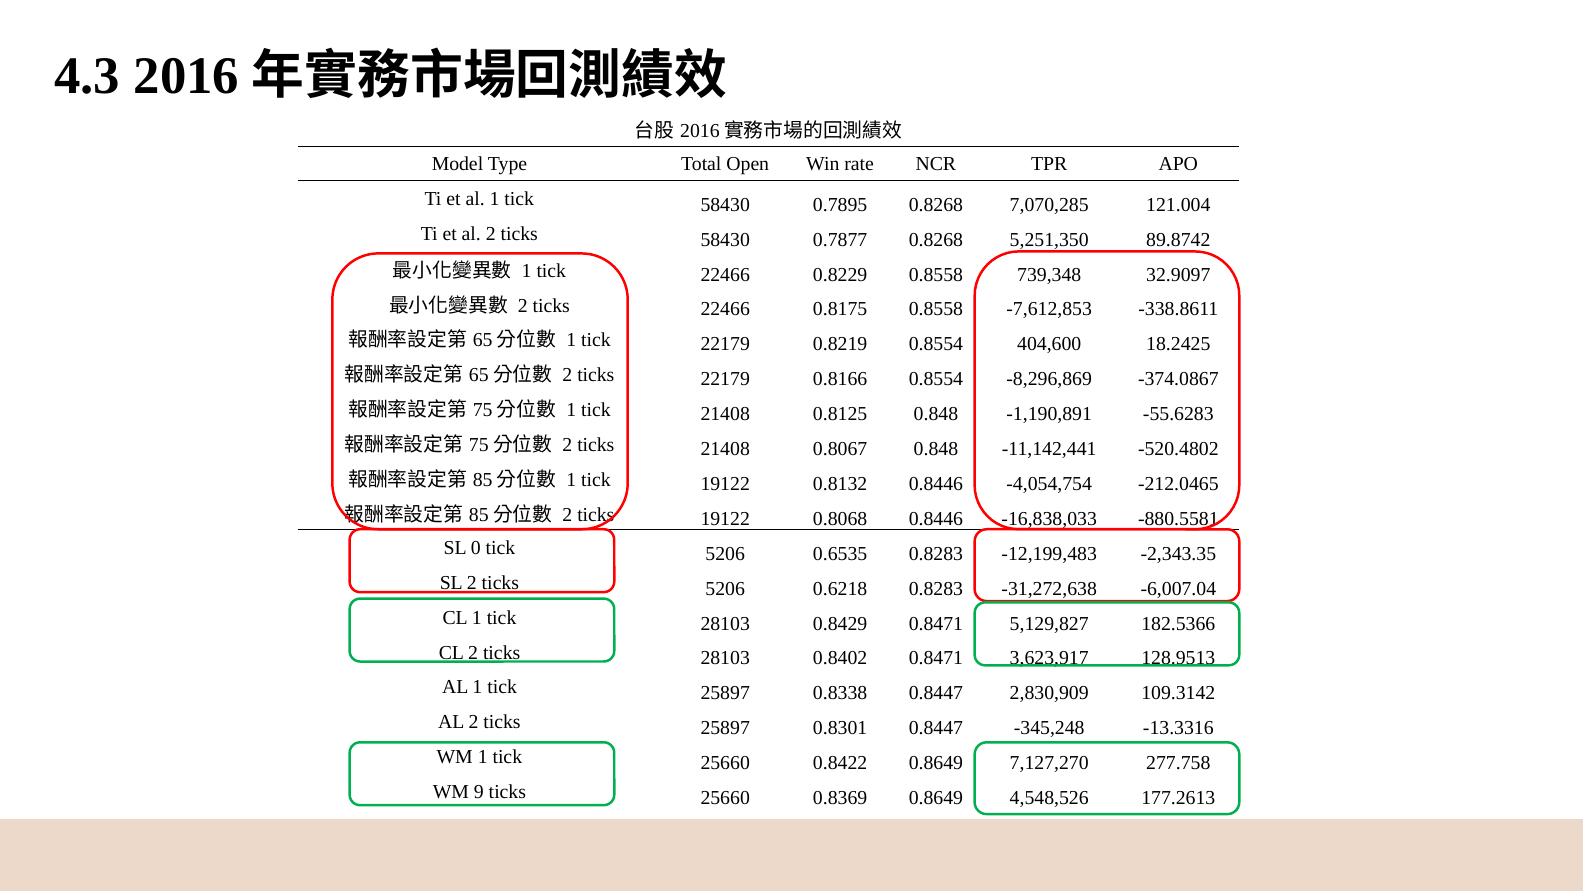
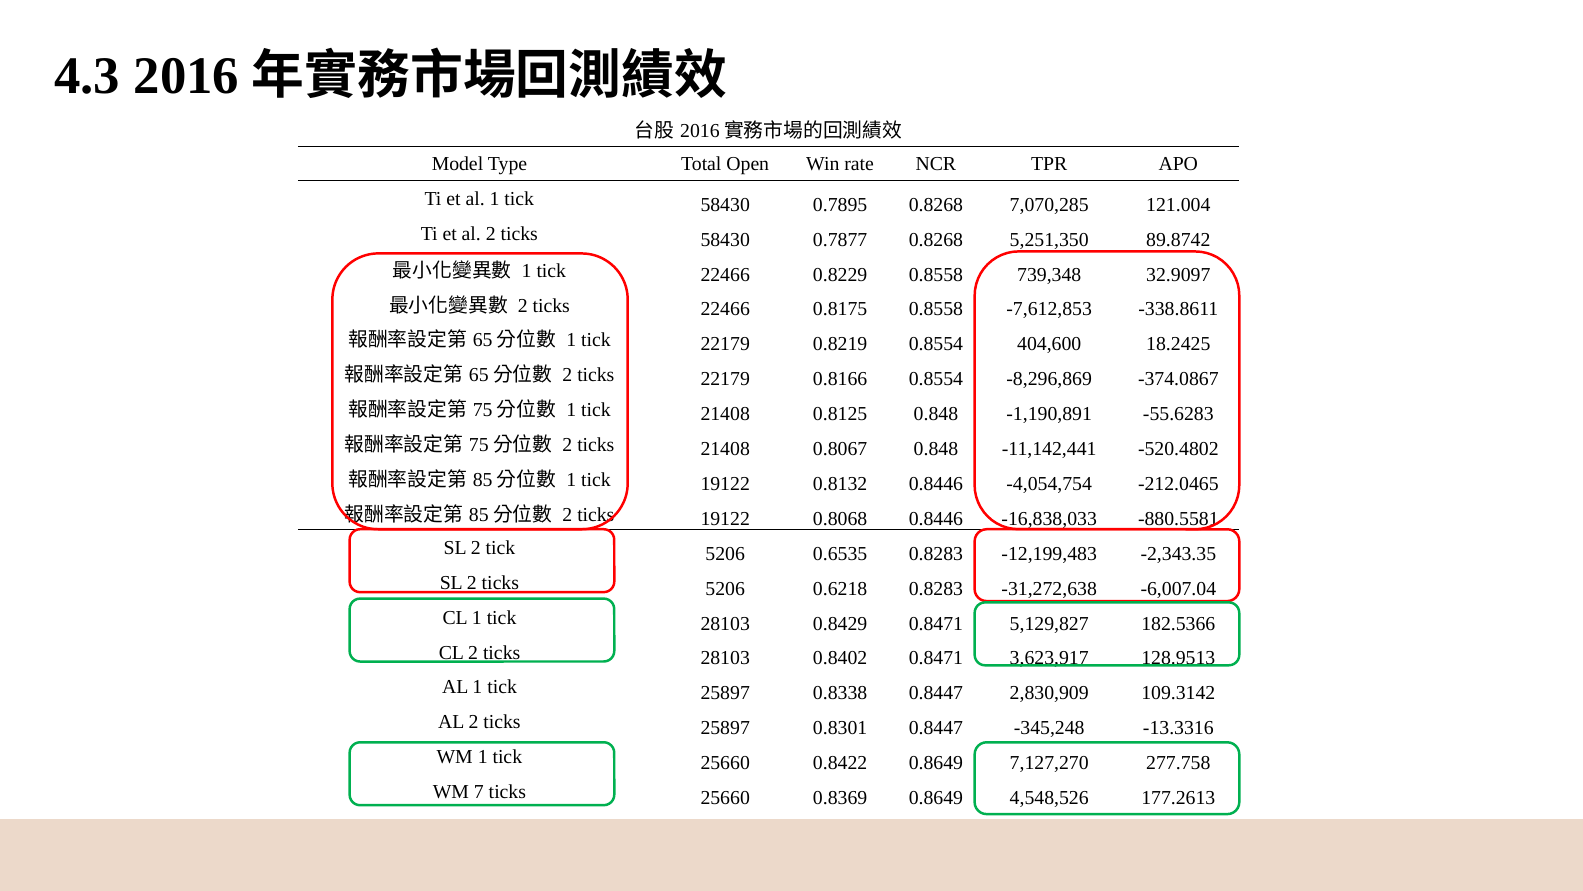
0: 0 -> 2 (476, 548)
9: 9 -> 7 (479, 792)
